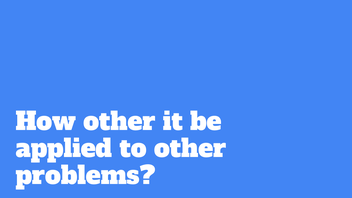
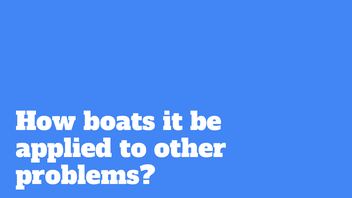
How other: other -> boats (119, 122)
